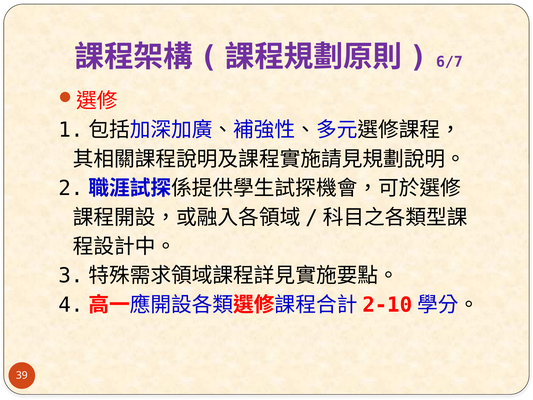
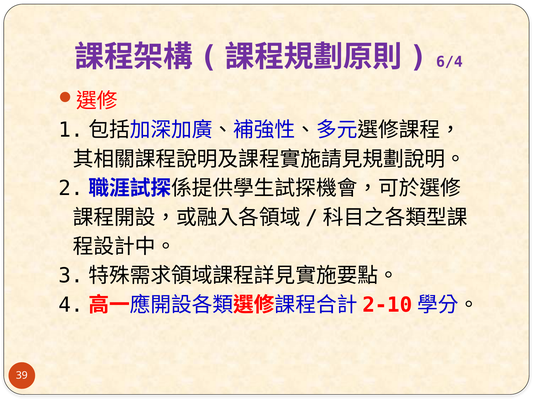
6/7: 6/7 -> 6/4 (449, 62)
